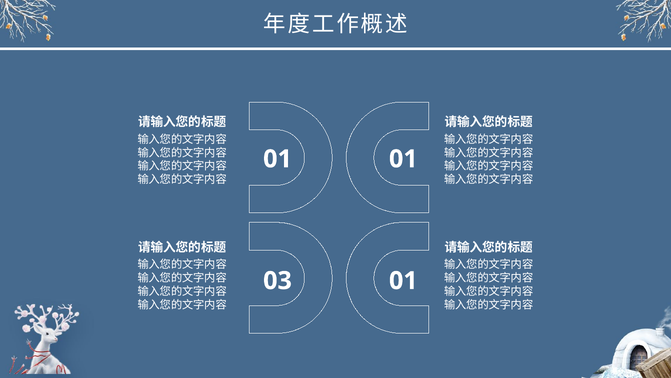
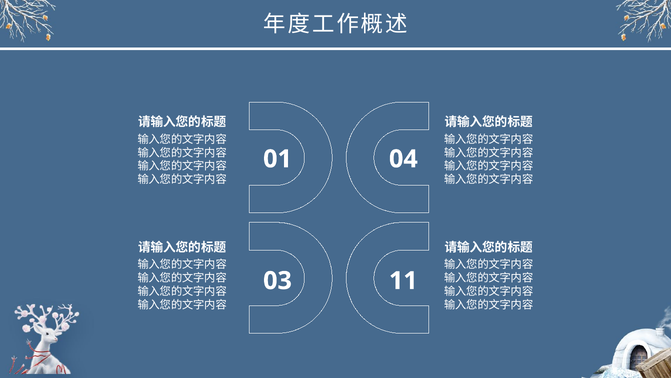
01 01: 01 -> 04 (403, 159)
03 01: 01 -> 11 (403, 280)
